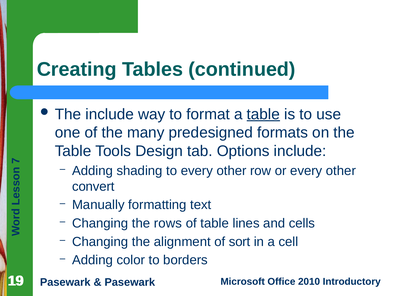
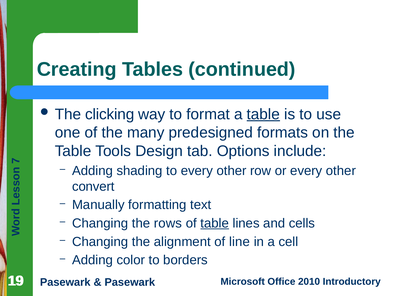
The include: include -> clicking (110, 114)
table underline: none -> present (215, 223)
sort: sort -> line (239, 241)
